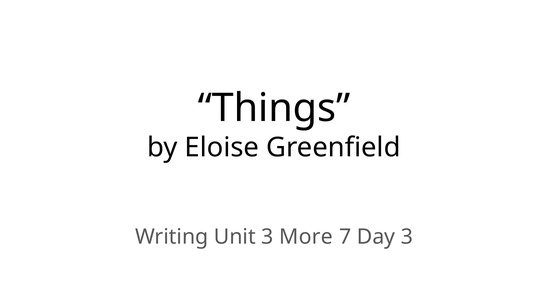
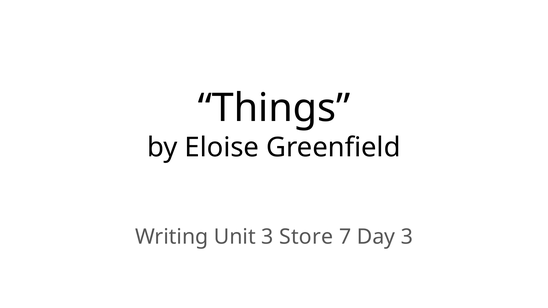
More: More -> Store (306, 237)
